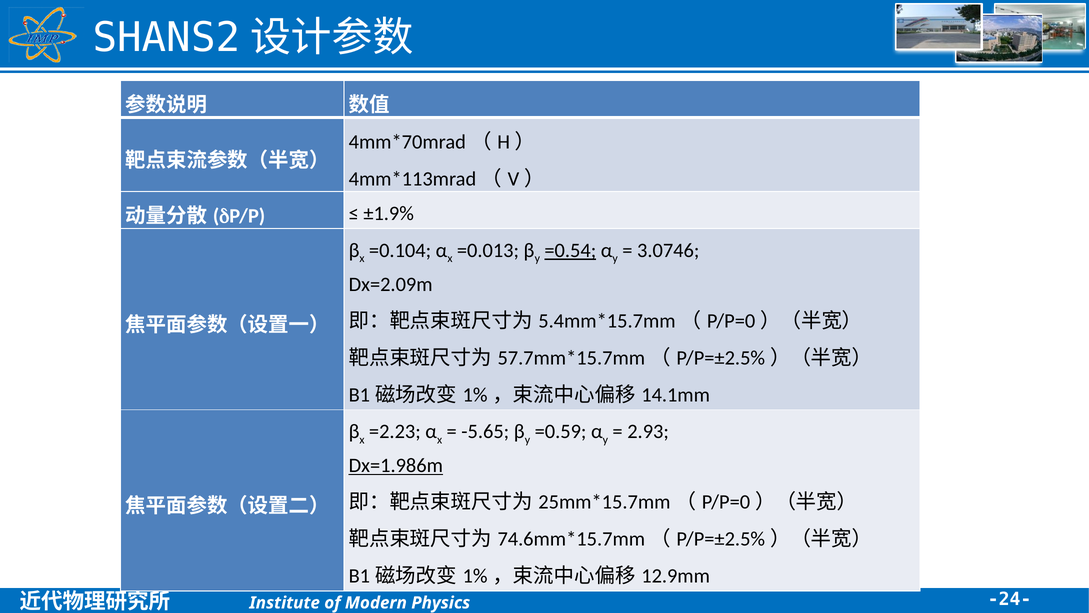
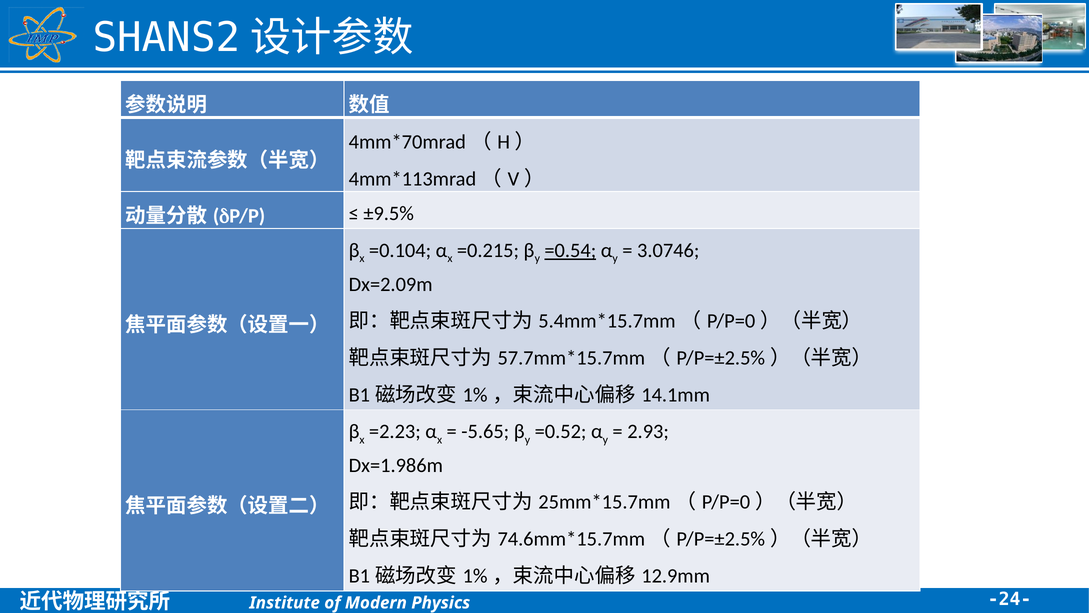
±1.9%: ±1.9% -> ±9.5% (389, 213)
=0.013: =0.013 -> =0.215 (488, 250)
=0.59: =0.59 -> =0.52 (561, 431)
Dx=1.986m underline: present -> none (396, 465)
